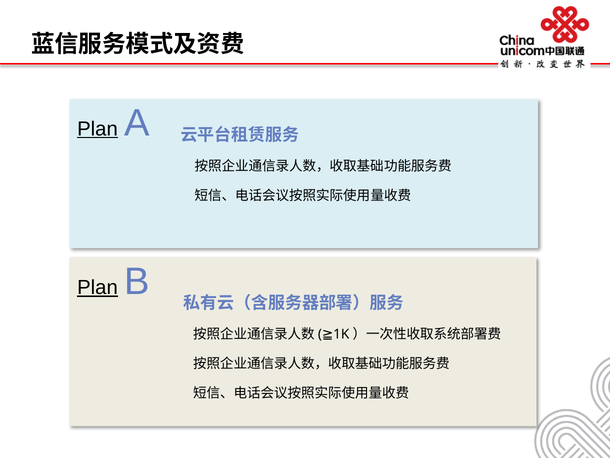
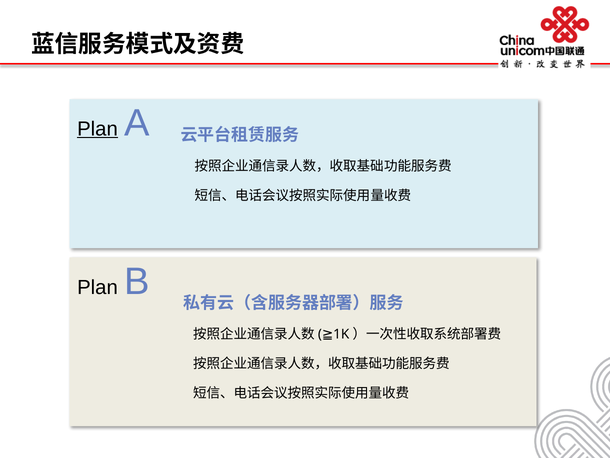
Plan underline: present -> none (98, 287)
